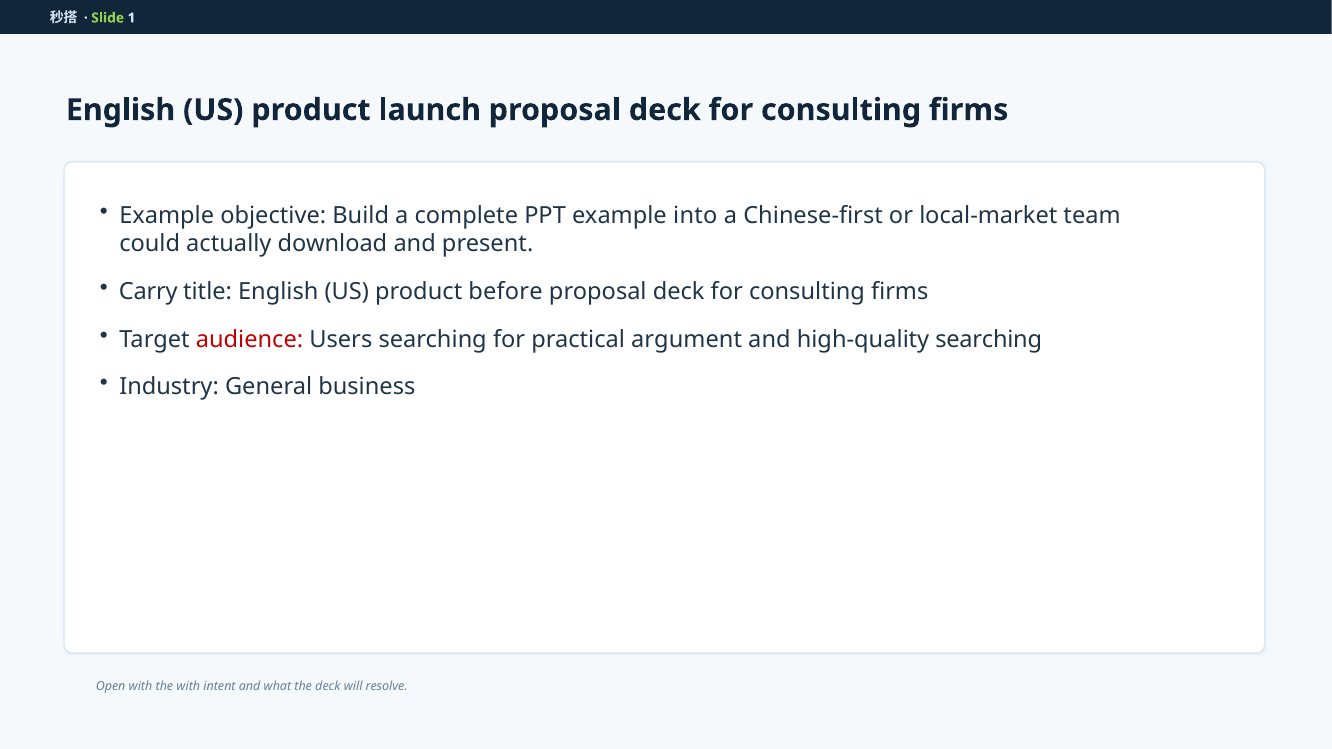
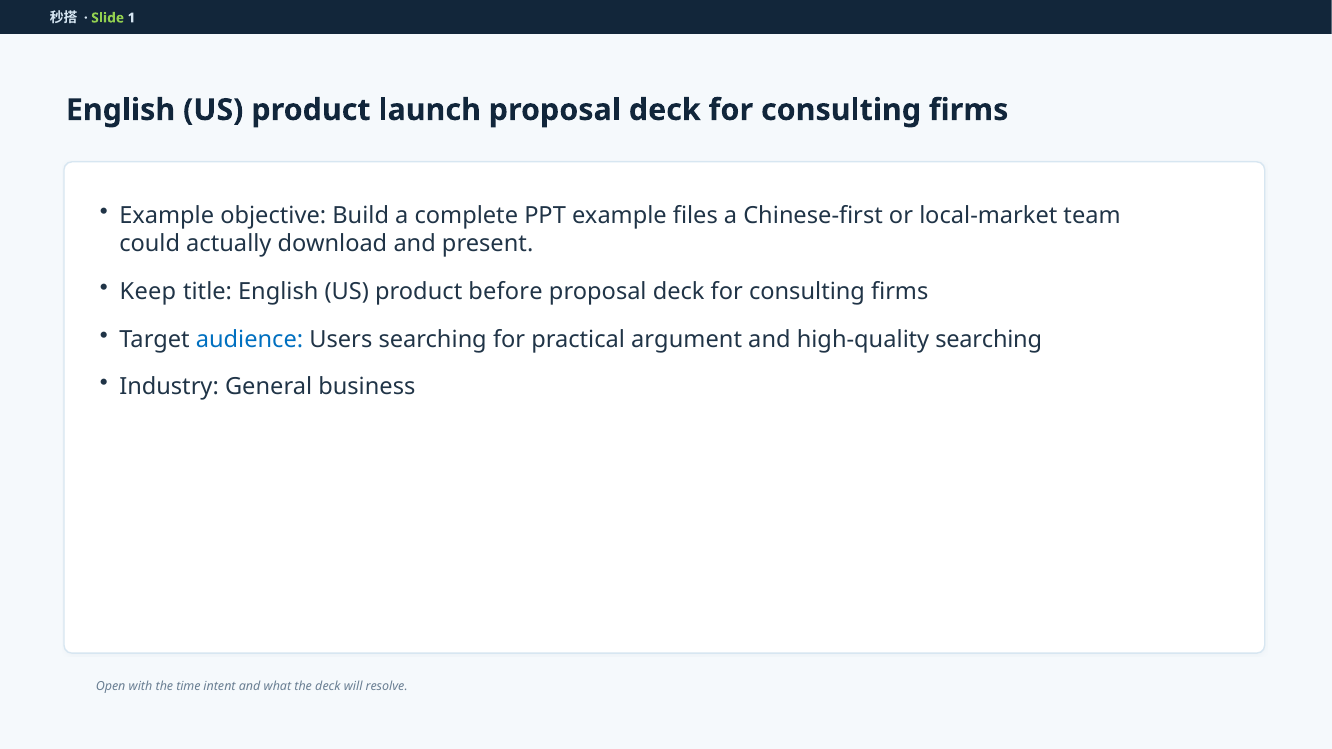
into: into -> files (695, 216)
Carry: Carry -> Keep (148, 292)
audience colour: red -> blue (250, 339)
the with: with -> time (188, 686)
